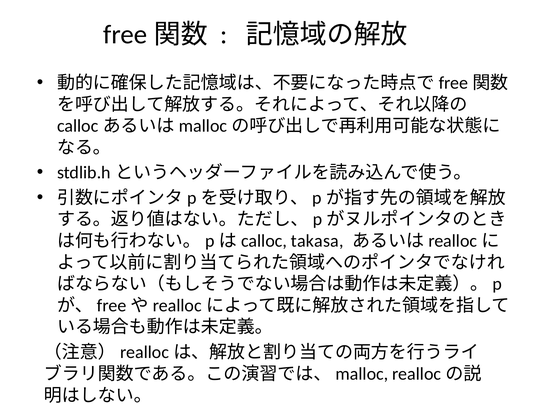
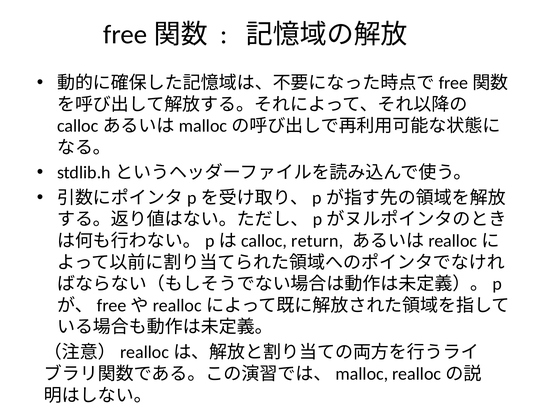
takasa: takasa -> return (317, 241)
